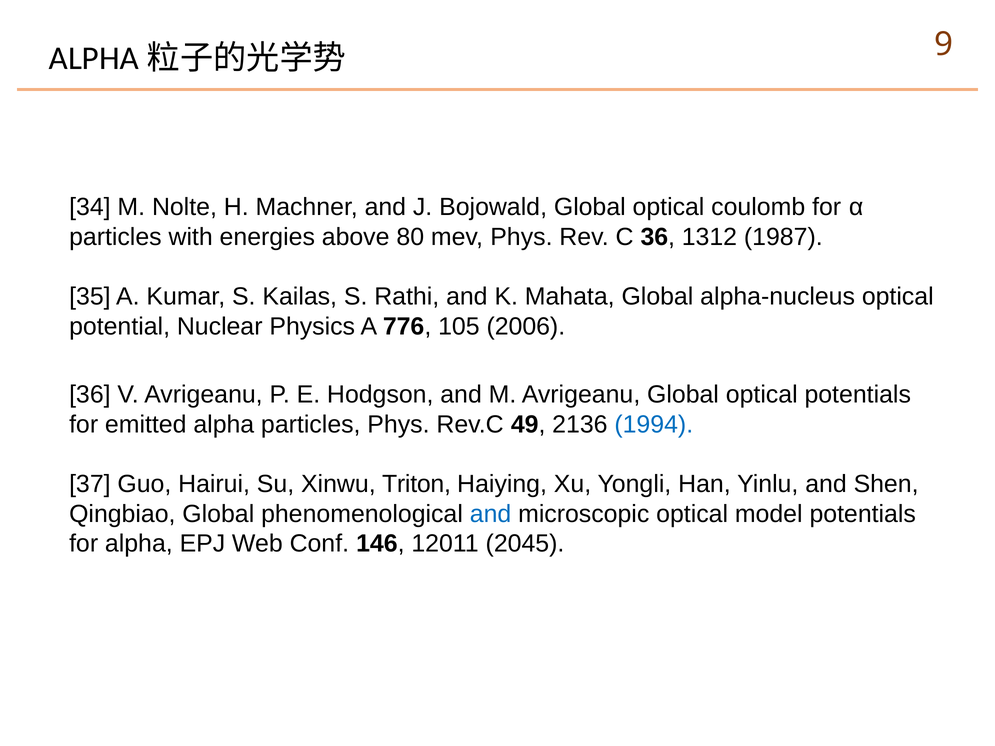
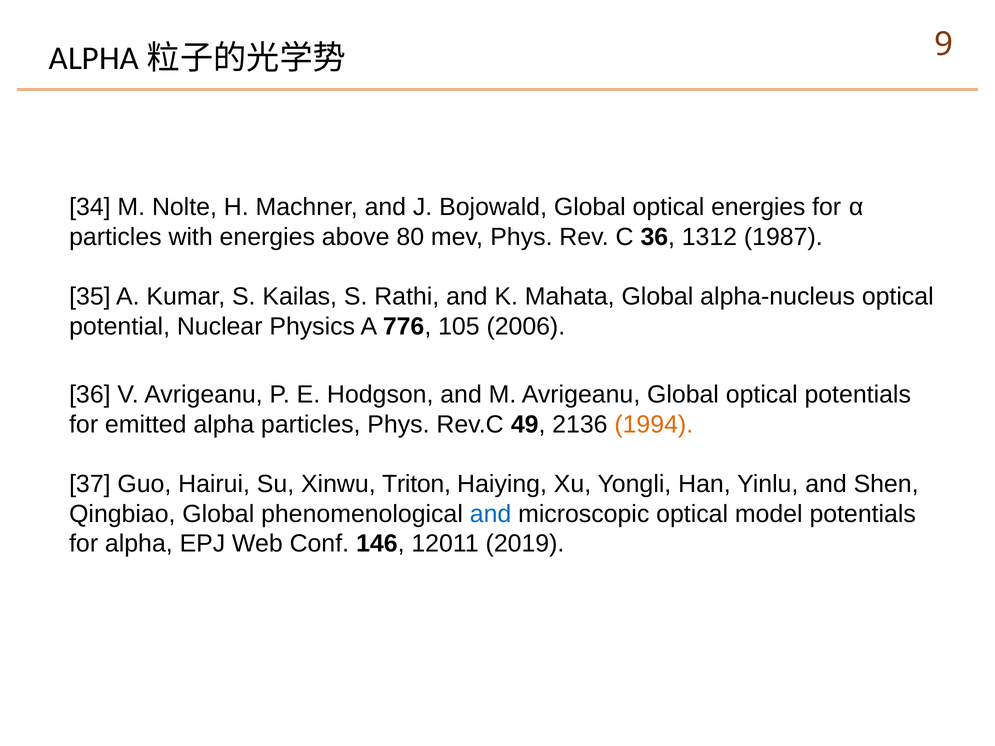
optical coulomb: coulomb -> energies (758, 207)
1994 colour: blue -> orange (654, 424)
2045: 2045 -> 2019 (525, 544)
